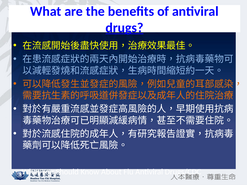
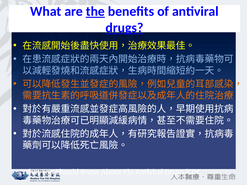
the underline: none -> present (95, 11)
